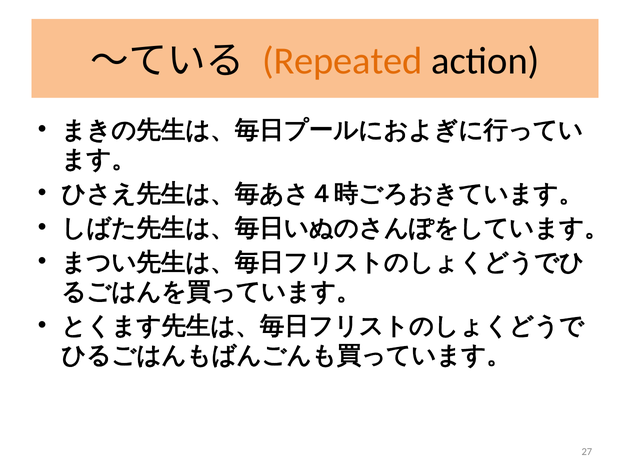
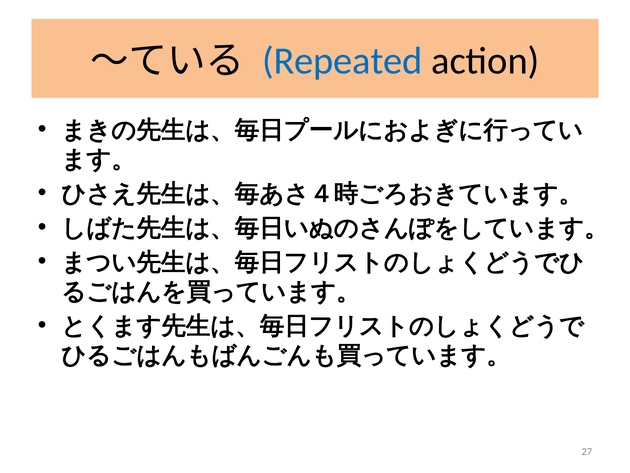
Repeated colour: orange -> blue (342, 61)
